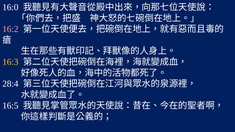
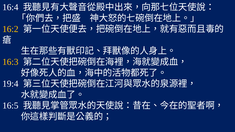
16:0: 16:0 -> 16:4 (10, 7)
16:2 colour: pink -> yellow (10, 29)
28:4: 28:4 -> 19:4 (10, 84)
